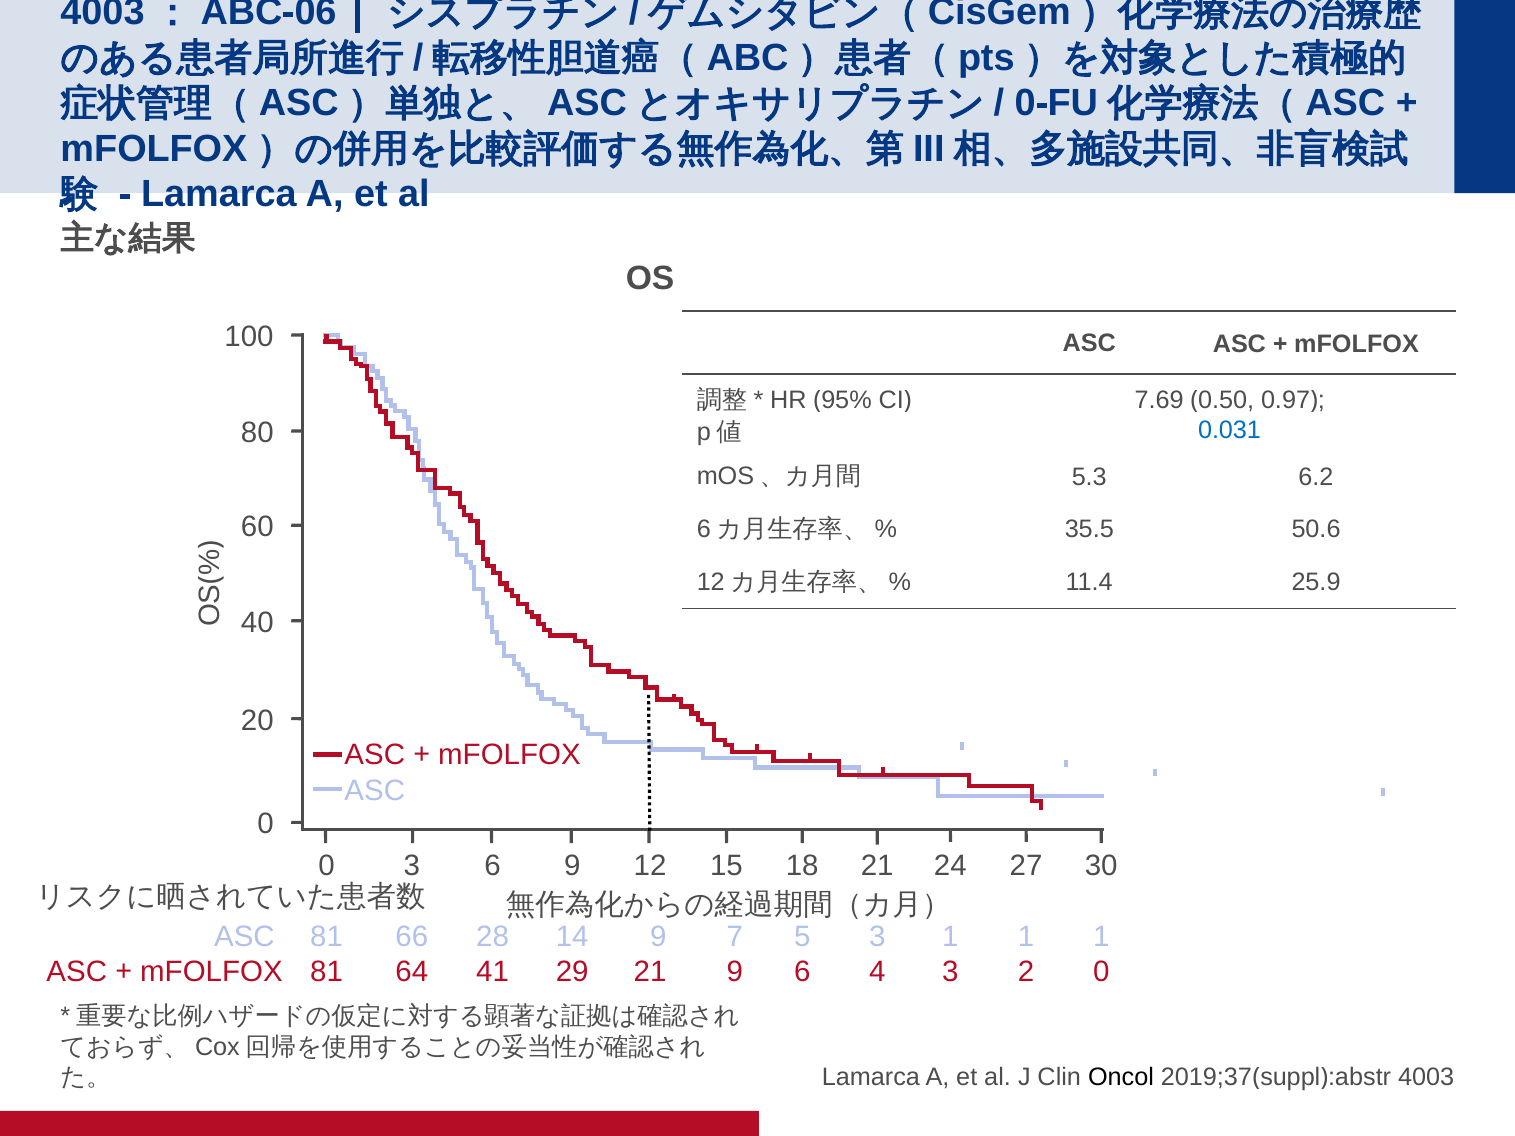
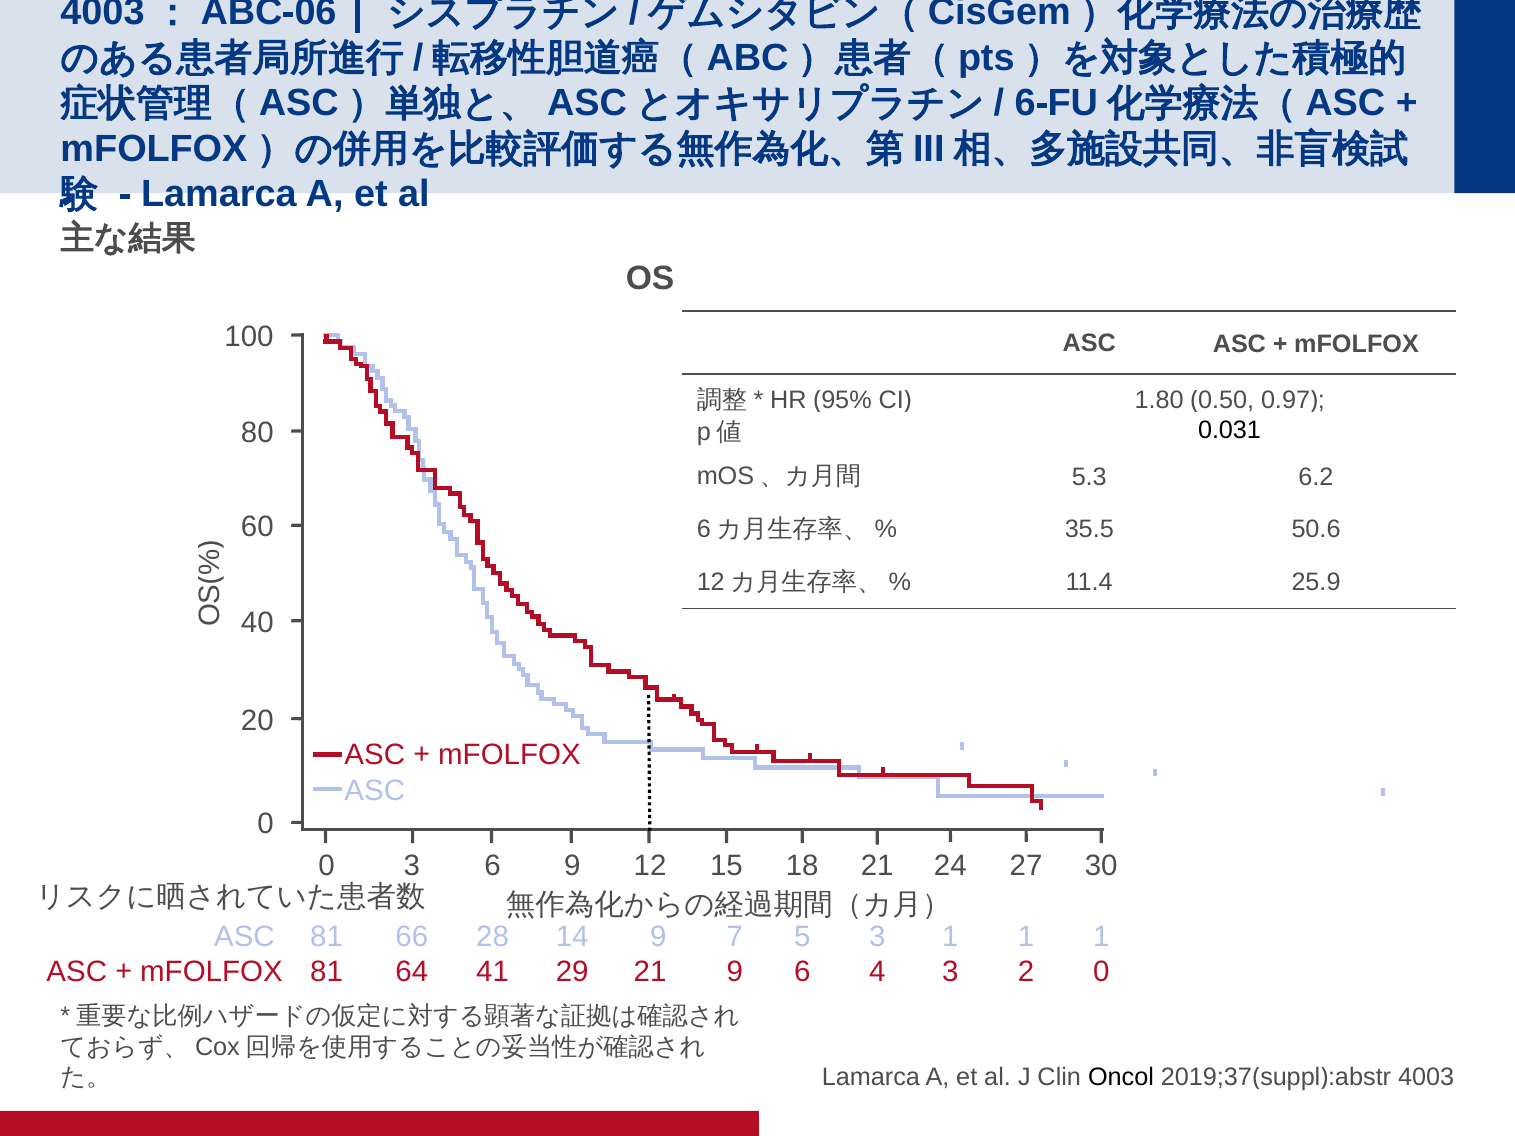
0: 0 -> 6 (1025, 103)
7.69: 7.69 -> 1.80 (1159, 400)
0.031 colour: blue -> black (1230, 431)
